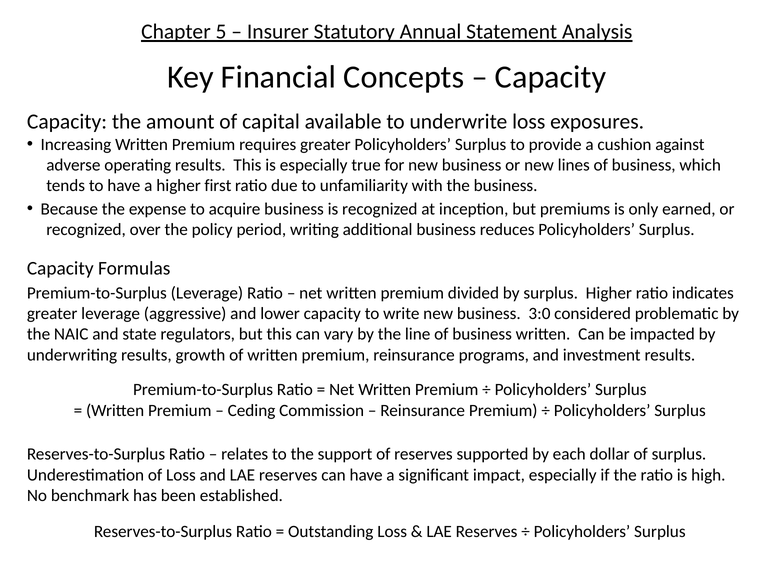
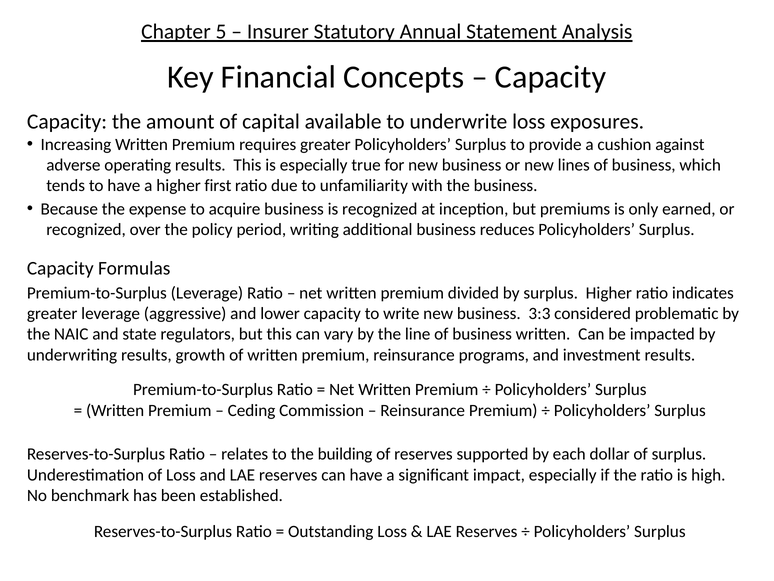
3:0: 3:0 -> 3:3 (539, 313)
support: support -> building (345, 454)
